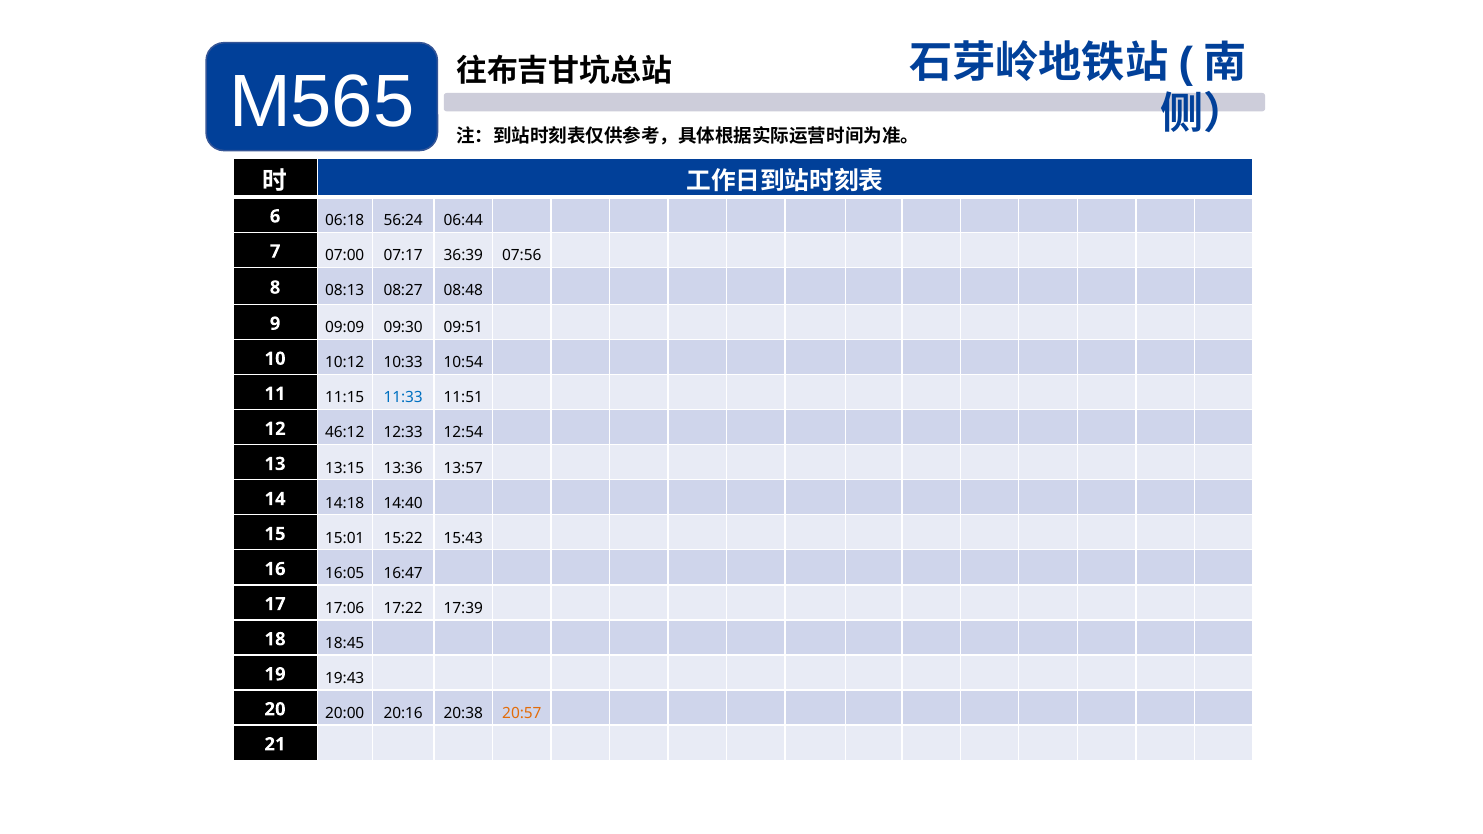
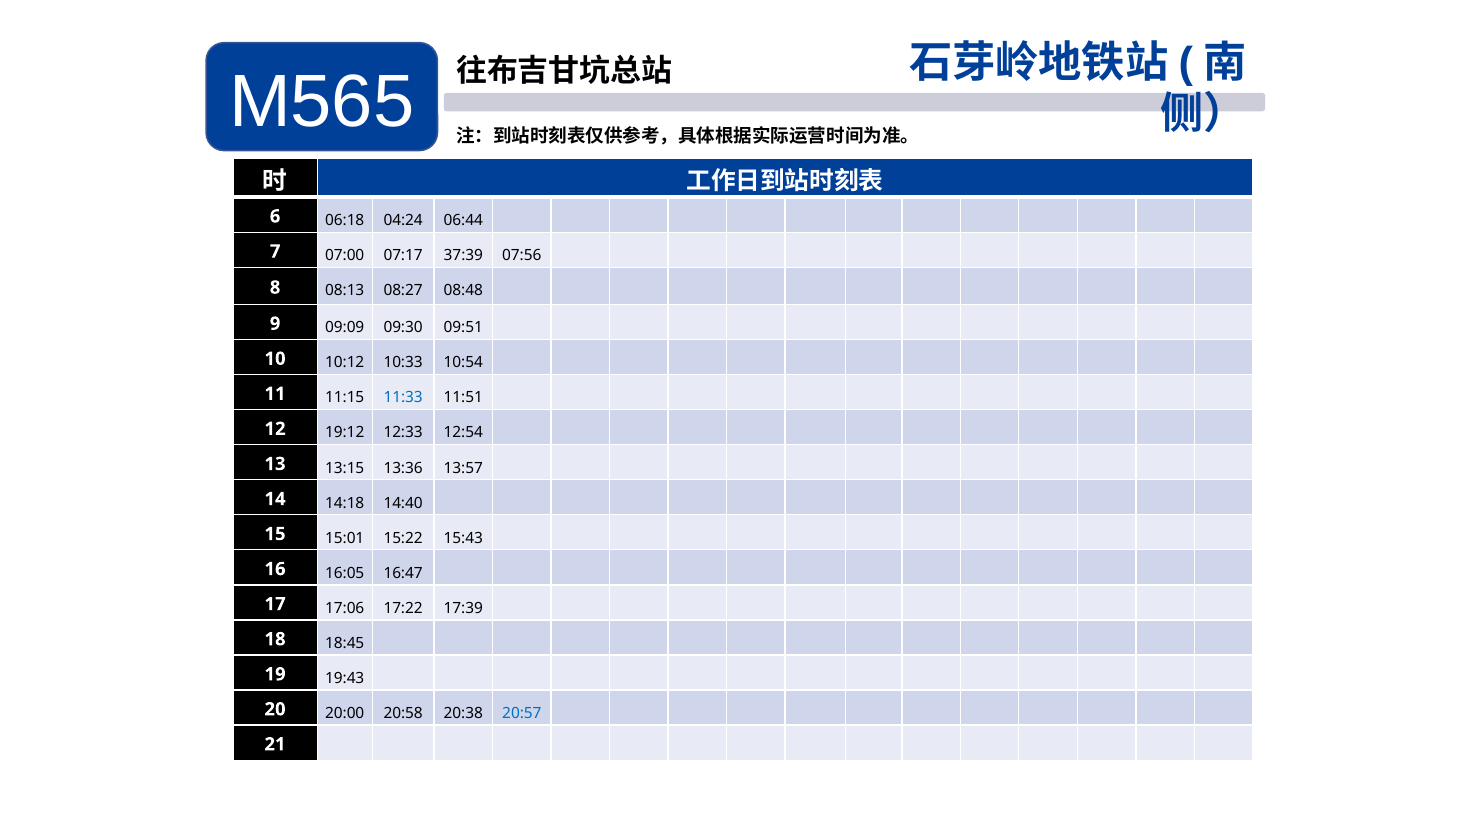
56:24: 56:24 -> 04:24 (403, 221)
36:39: 36:39 -> 37:39 (463, 256)
46:12: 46:12 -> 19:12 (345, 433)
20:16: 20:16 -> 20:58 (403, 714)
20:57 colour: orange -> blue (522, 714)
